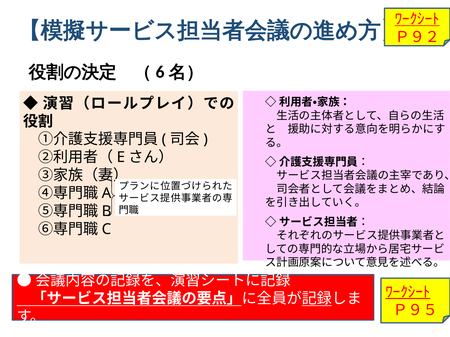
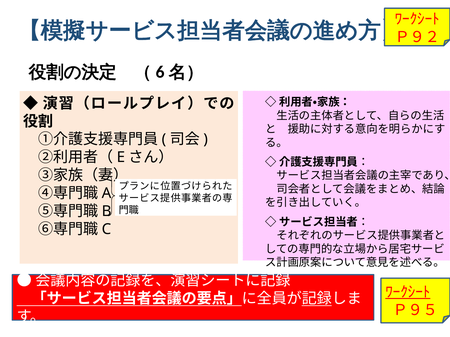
ﾜｰｸｼｰﾄ underline: present -> none (417, 19)
